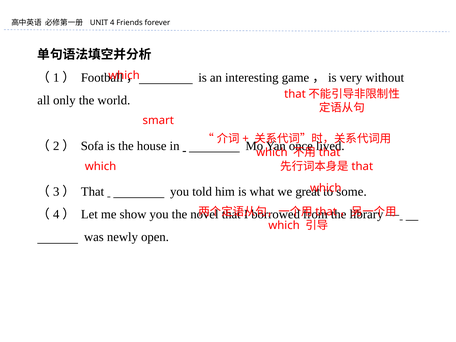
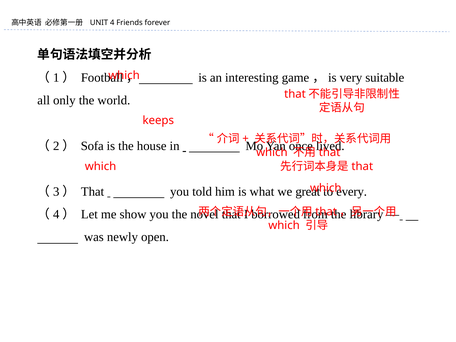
without: without -> suitable (385, 78)
smart: smart -> keeps (158, 120)
some: some -> every (352, 192)
